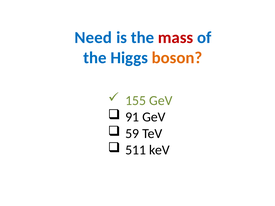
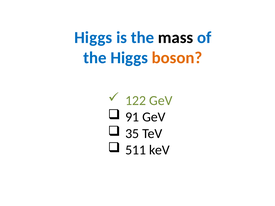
Need: Need -> Higgs (93, 38)
mass colour: red -> black (176, 38)
155: 155 -> 122 (136, 101)
59: 59 -> 35 (132, 134)
